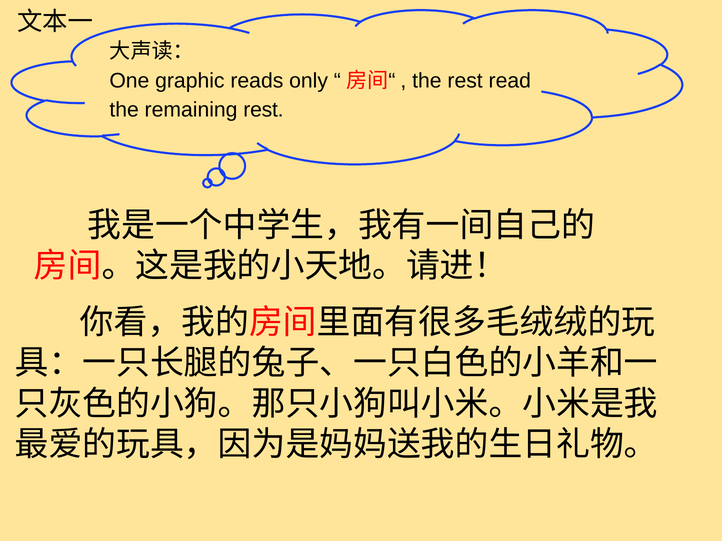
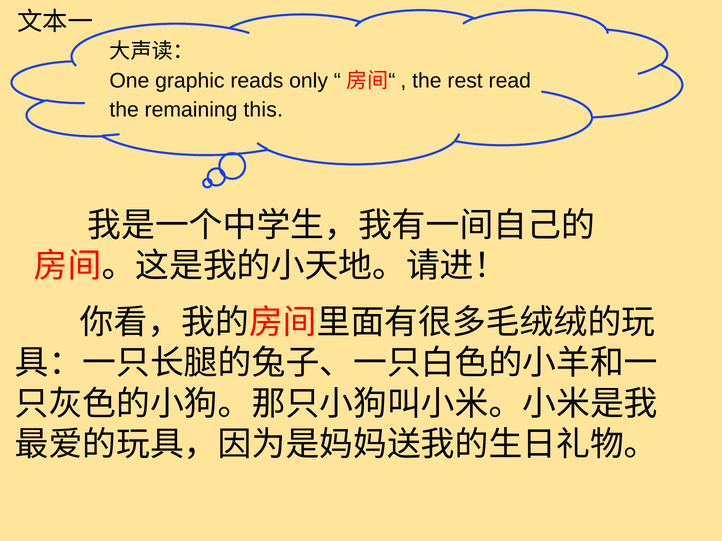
remaining rest: rest -> this (263, 110)
